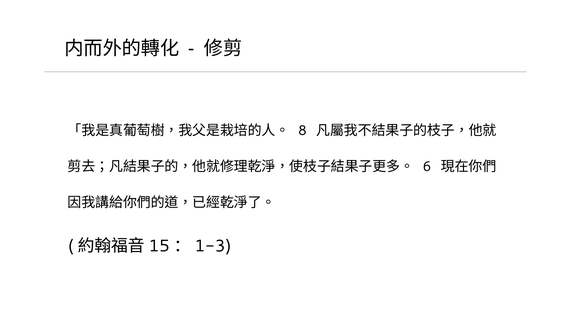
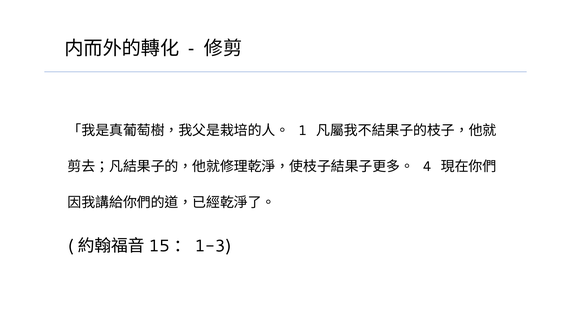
8: 8 -> 1 (302, 131)
6: 6 -> 4 (427, 166)
